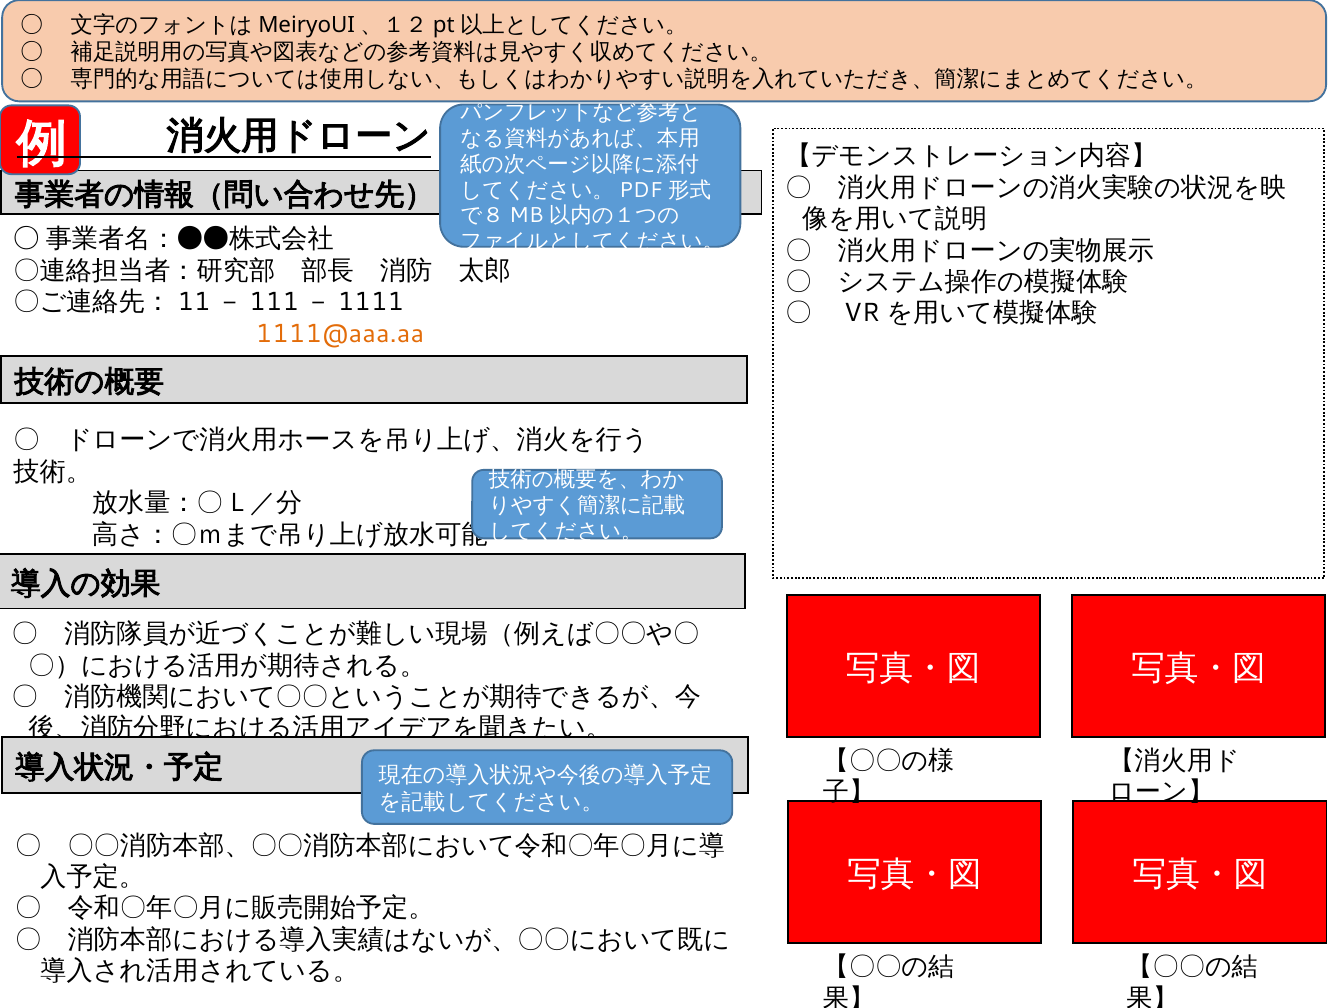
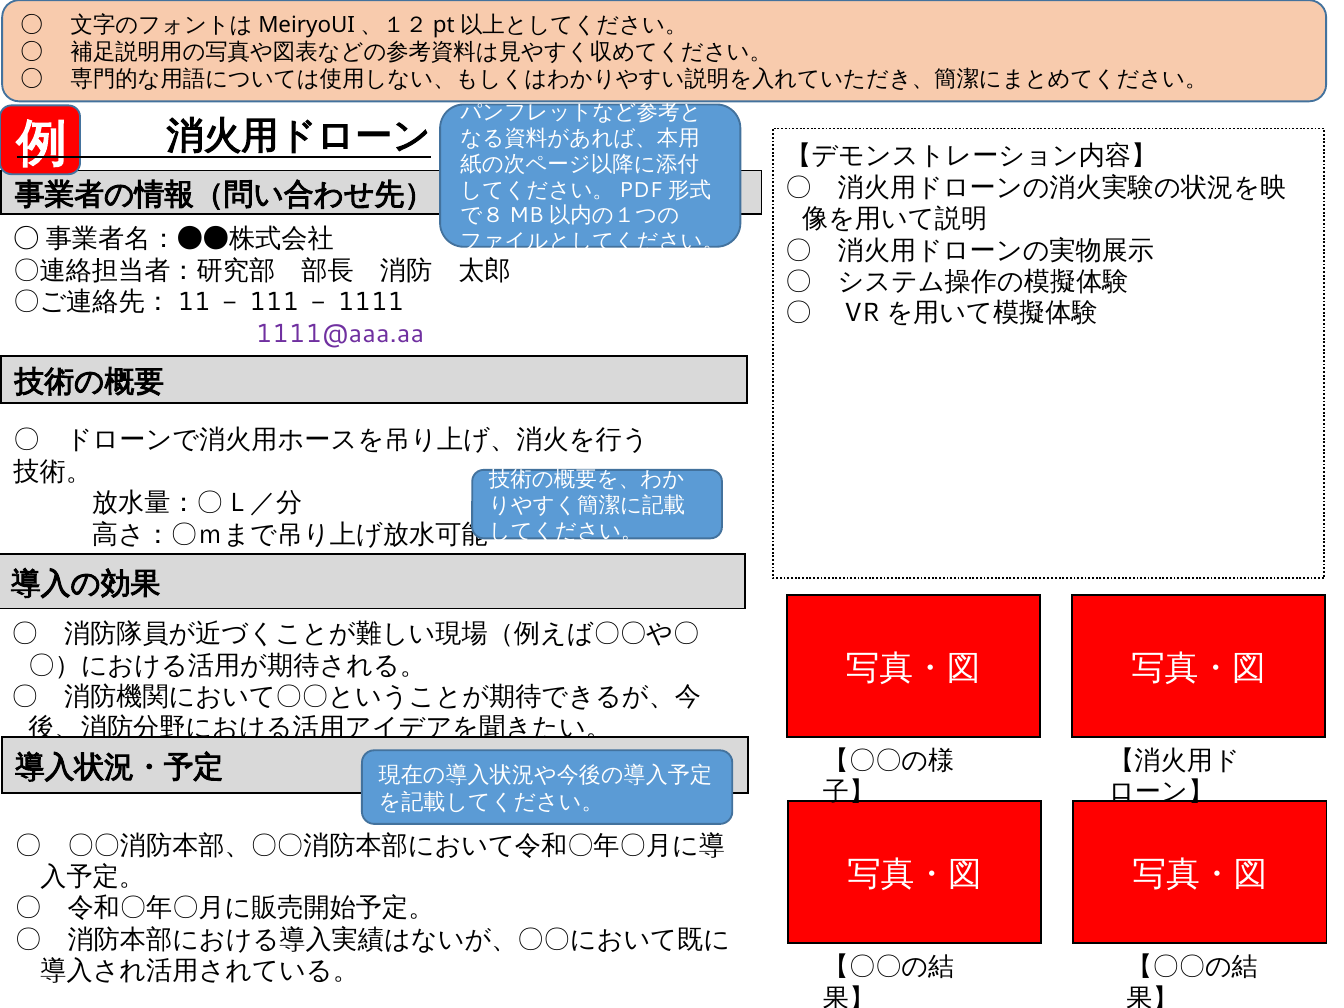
1111@aaa.aa colour: orange -> purple (340, 333)
